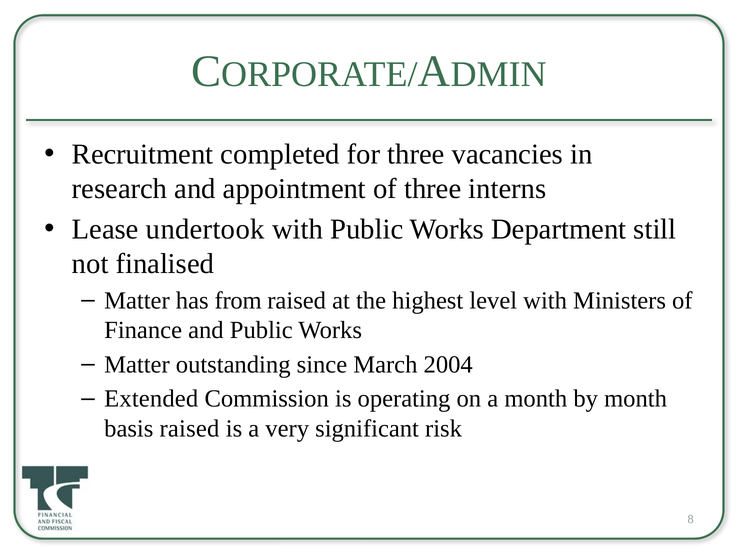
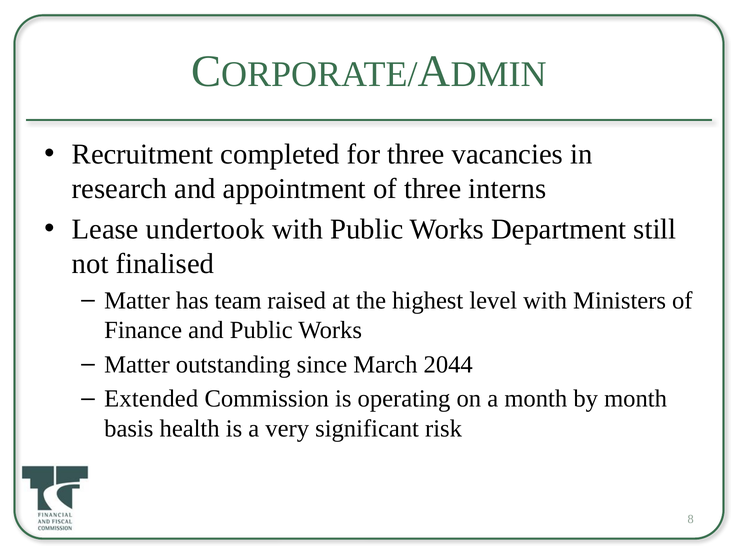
from: from -> team (238, 300)
2004: 2004 -> 2044 (448, 364)
basis raised: raised -> health (190, 428)
